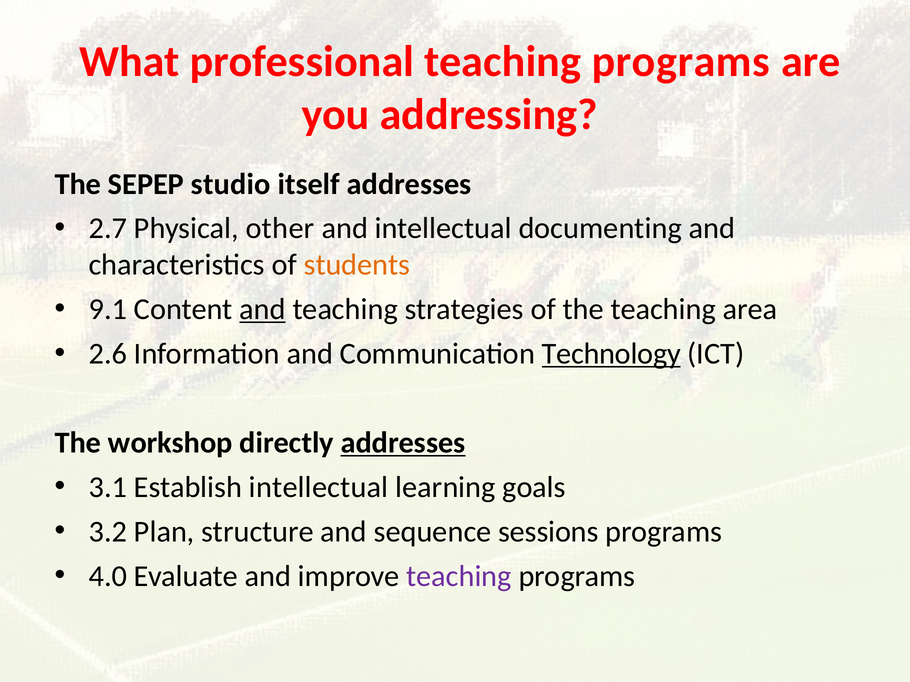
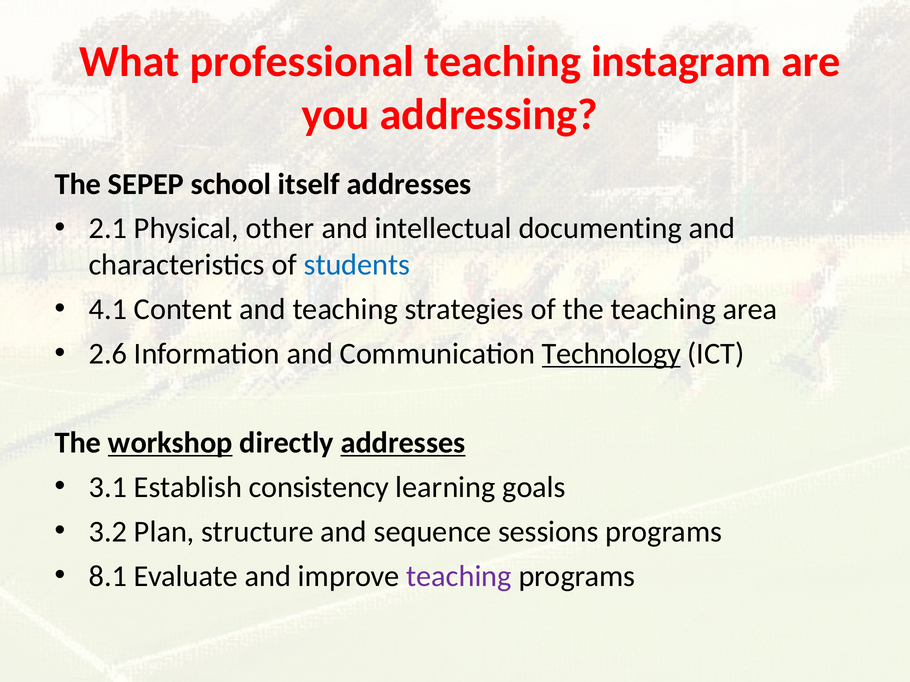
professional teaching programs: programs -> instagram (681, 61)
studio: studio -> school (231, 184)
2.7: 2.7 -> 2.1 (108, 229)
students colour: orange -> blue (357, 265)
9.1: 9.1 -> 4.1 (108, 310)
and underline: present -> none (263, 310)
workshop underline: none -> present (170, 443)
Establish intellectual: intellectual -> consistency (319, 488)
4.0: 4.0 -> 8.1 (108, 577)
